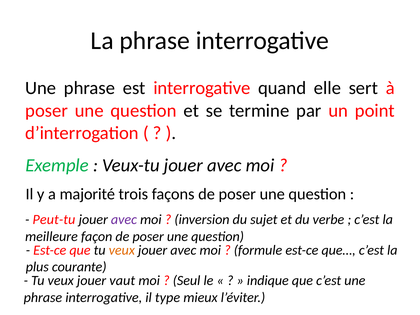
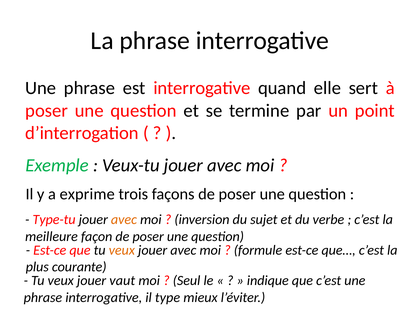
majorité: majorité -> exprime (87, 194)
Peut-tu: Peut-tu -> Type-tu (54, 220)
avec colour: purple -> orange (124, 220)
